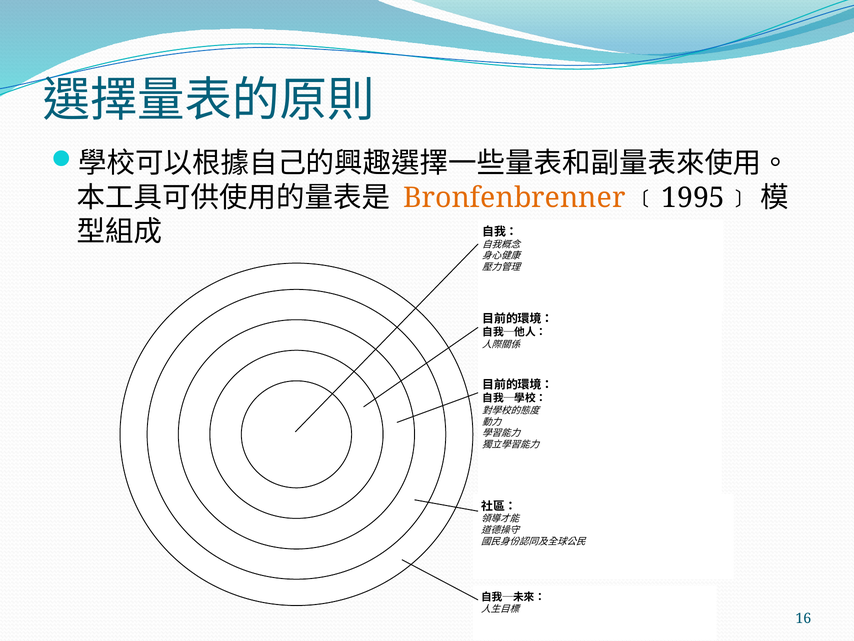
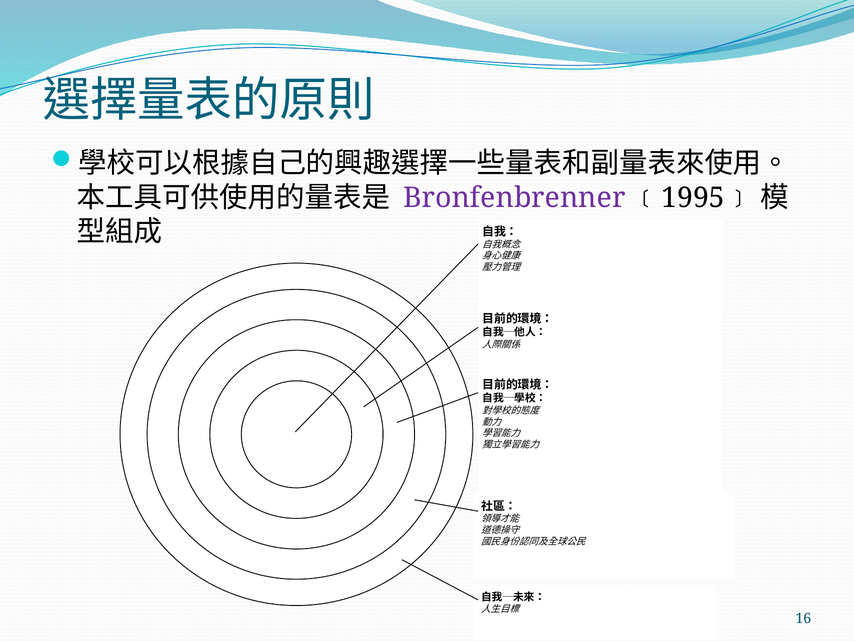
Bronfenbrenner colour: orange -> purple (514, 198)
